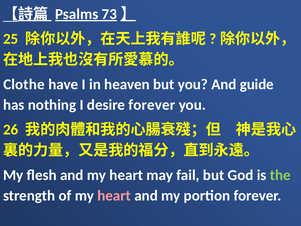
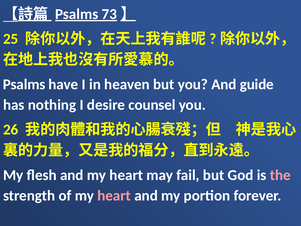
Clothe: Clothe -> Psalms (24, 84)
desire forever: forever -> counsel (152, 105)
the colour: light green -> pink (280, 175)
